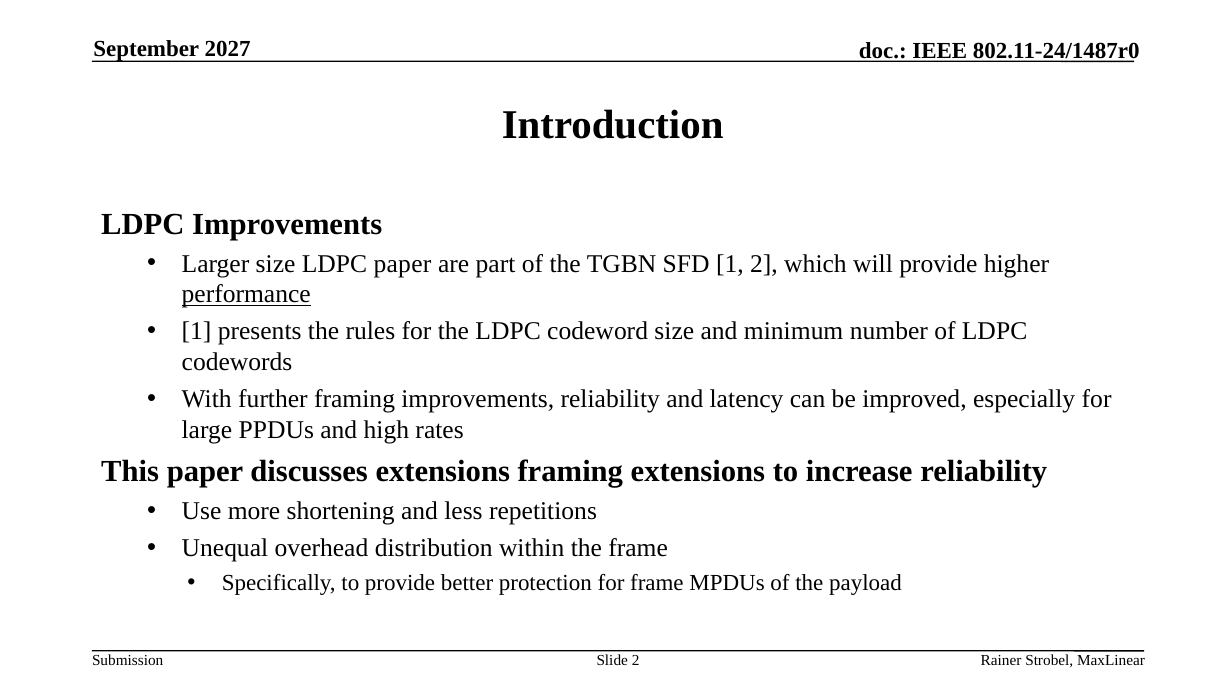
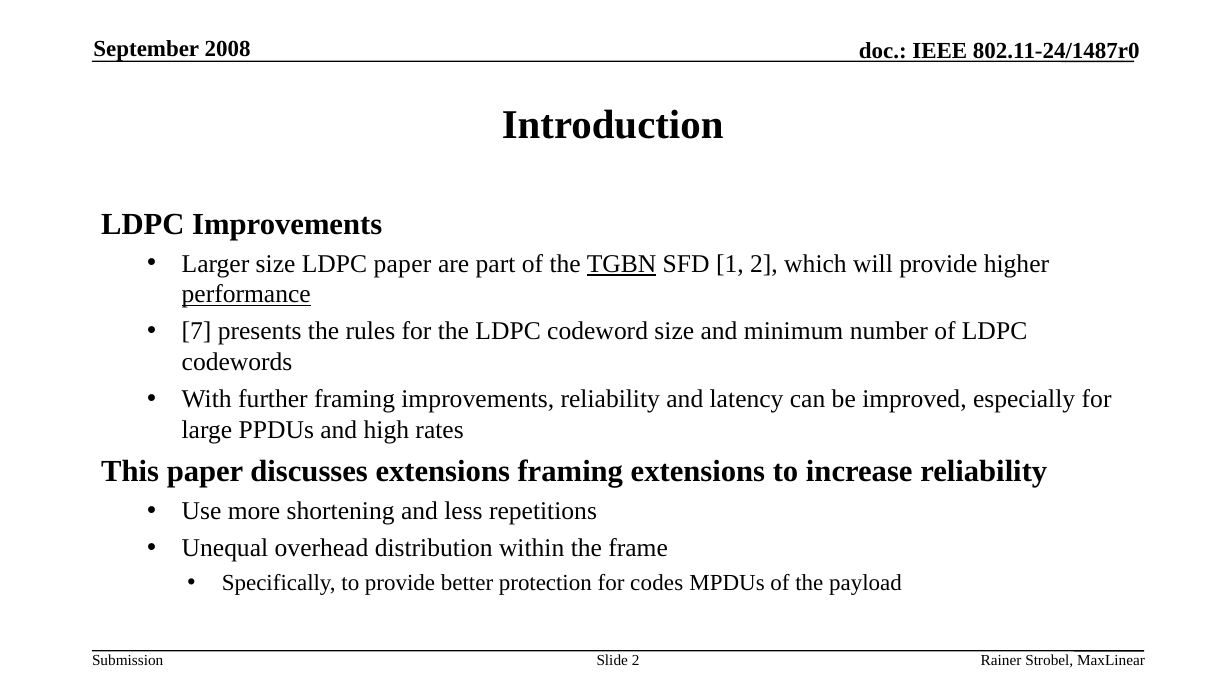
2027: 2027 -> 2008 (228, 49)
TGBN underline: none -> present (622, 264)
1: 1 -> 7 (197, 332)
for frame: frame -> codes (657, 583)
